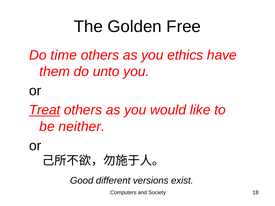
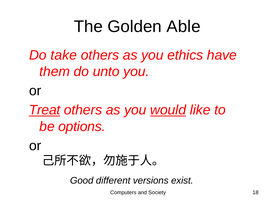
Free: Free -> Able (184, 27)
time: time -> take (64, 55)
would underline: none -> present (168, 110)
neither: neither -> options (82, 127)
